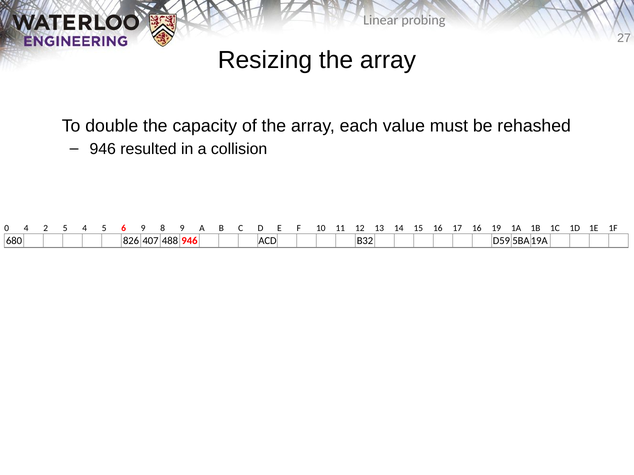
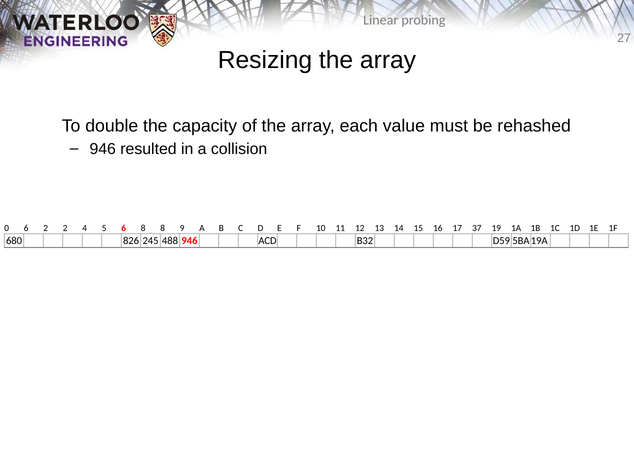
0 4: 4 -> 6 (26, 228)
2 5: 5 -> 2 (65, 228)
6 9: 9 -> 8 (143, 228)
17 16: 16 -> 37 (477, 228)
407: 407 -> 245 (151, 241)
